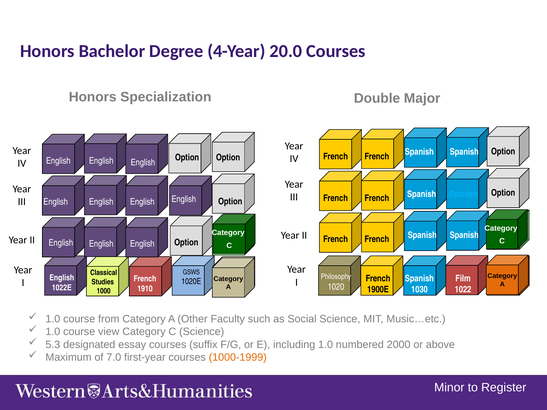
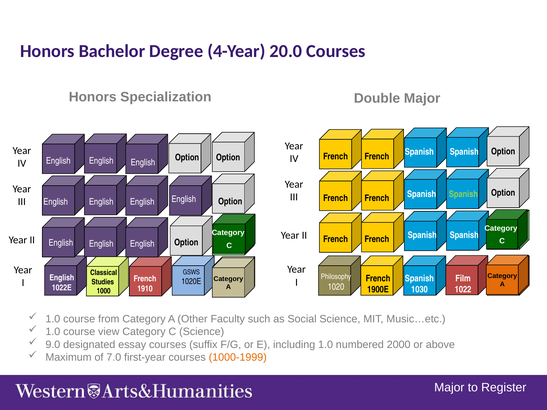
Spanish colour: light blue -> light green (463, 194)
5.3: 5.3 -> 9.0 (53, 345)
Minor: Minor -> Major (449, 388)
